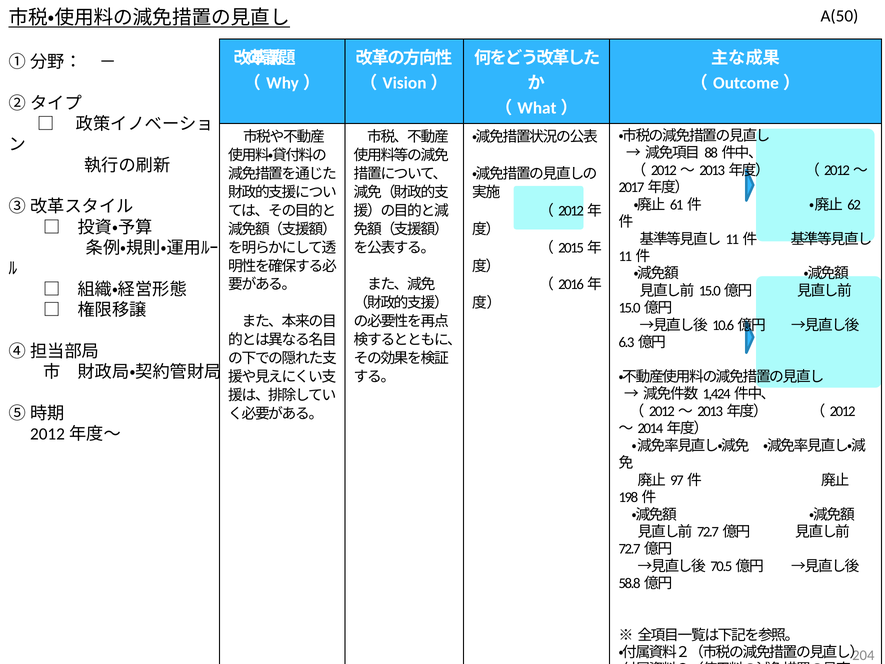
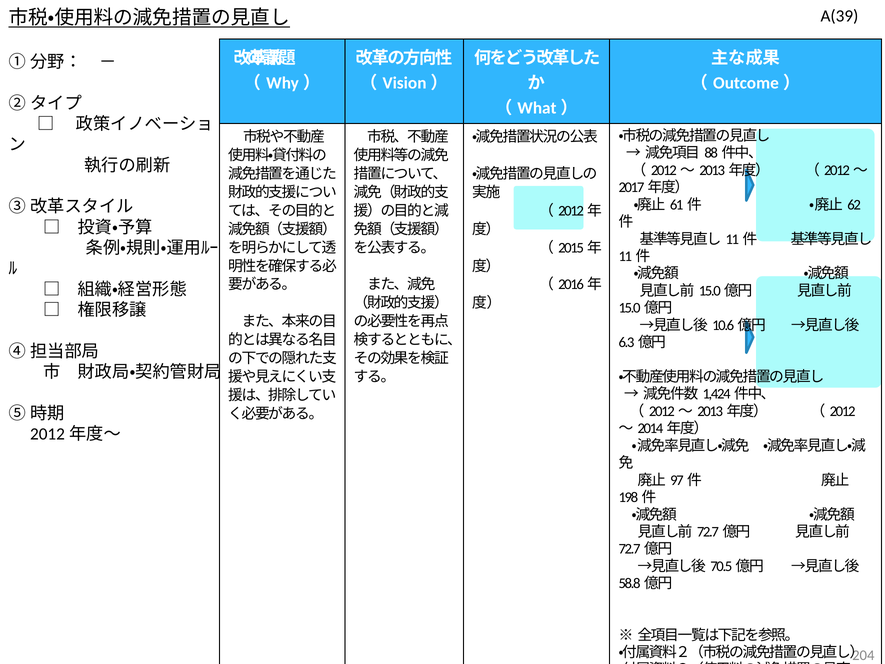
A(50: A(50 -> A(39 (839, 16)
